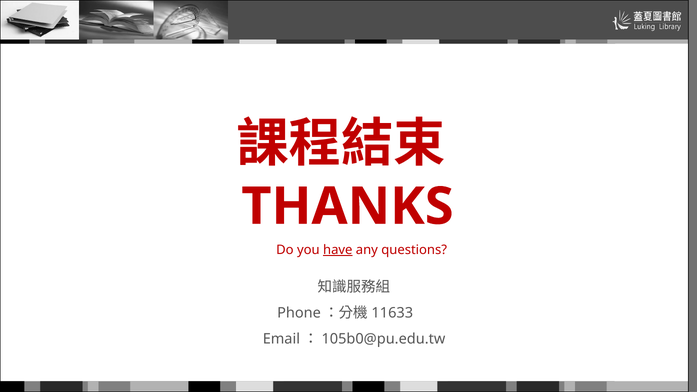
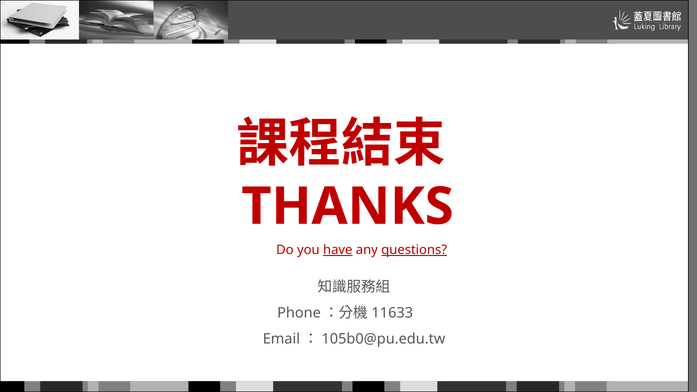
questions underline: none -> present (414, 250)
